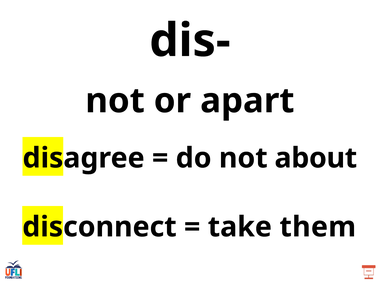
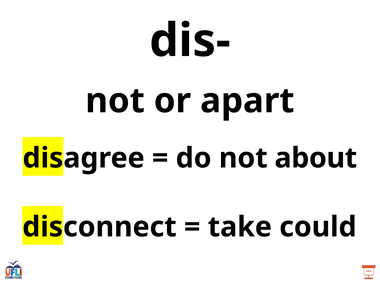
them: them -> could (318, 227)
